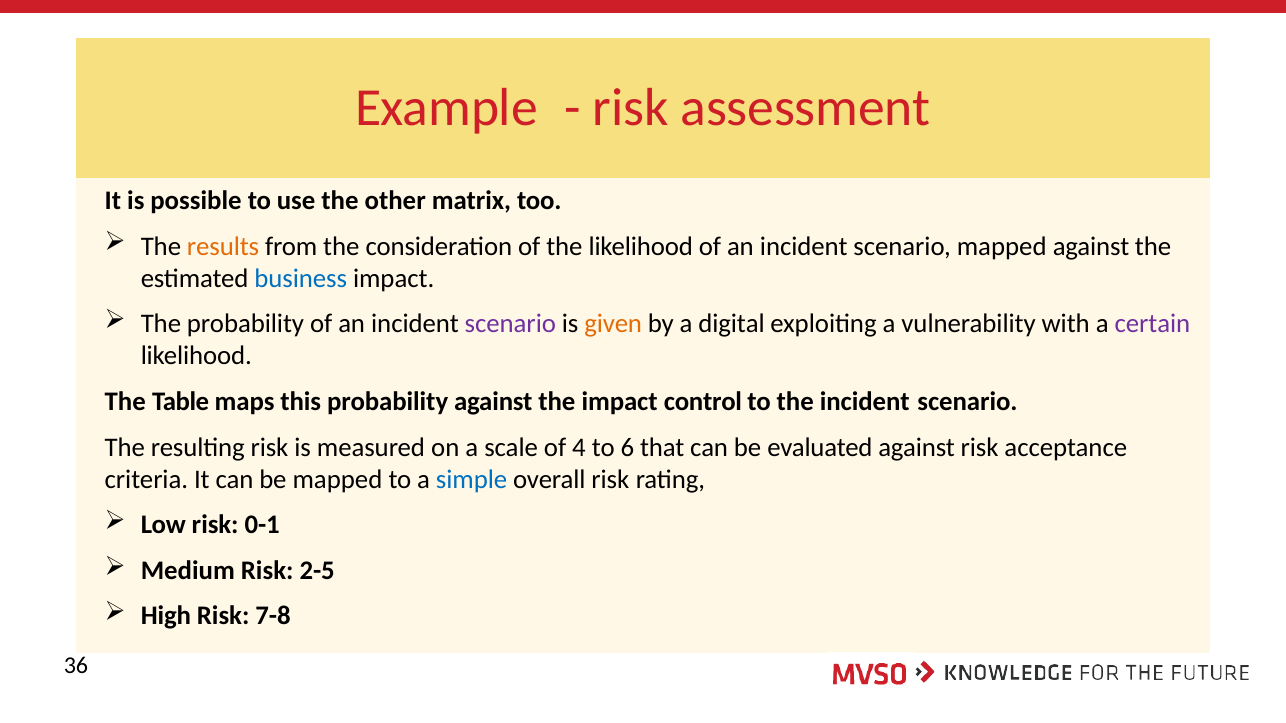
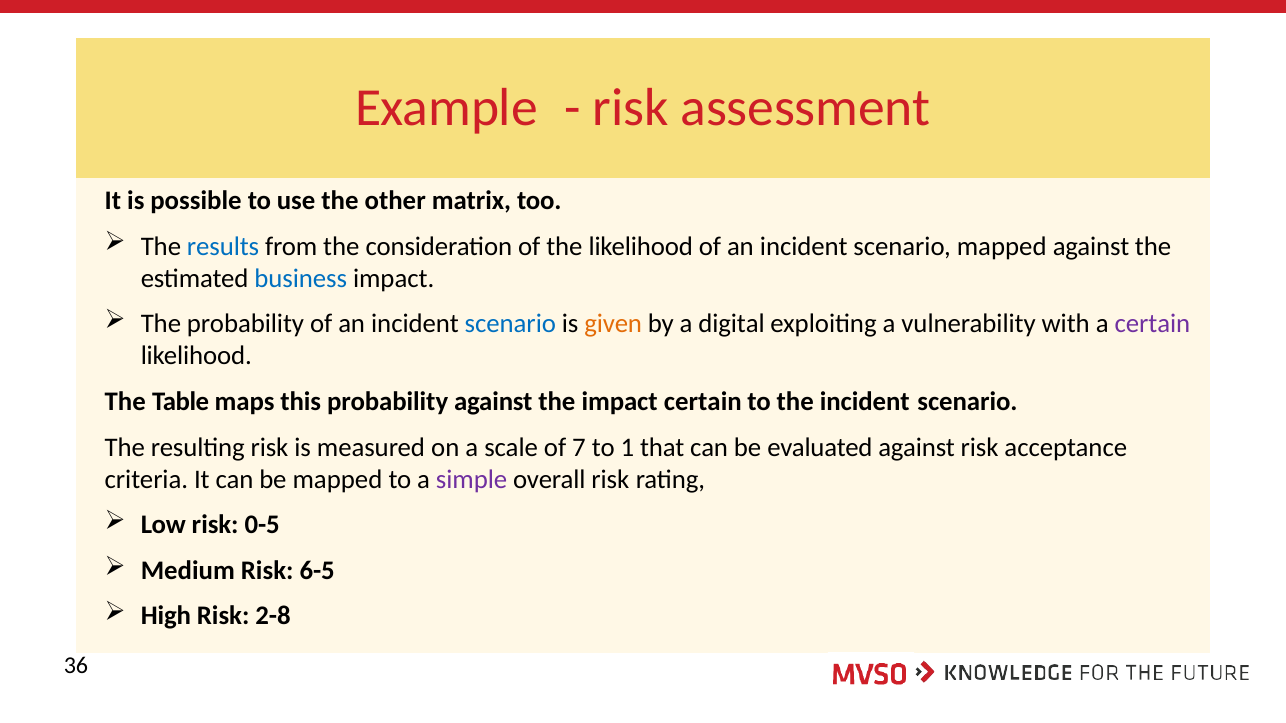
results colour: orange -> blue (223, 246)
scenario colour: purple -> blue (510, 324)
impact control: control -> certain (703, 402)
4: 4 -> 7 (579, 447)
6: 6 -> 1 (627, 447)
simple colour: blue -> purple (472, 480)
0-1: 0-1 -> 0-5 (262, 525)
2-5: 2-5 -> 6-5 (317, 571)
7-8: 7-8 -> 2-8 (273, 616)
